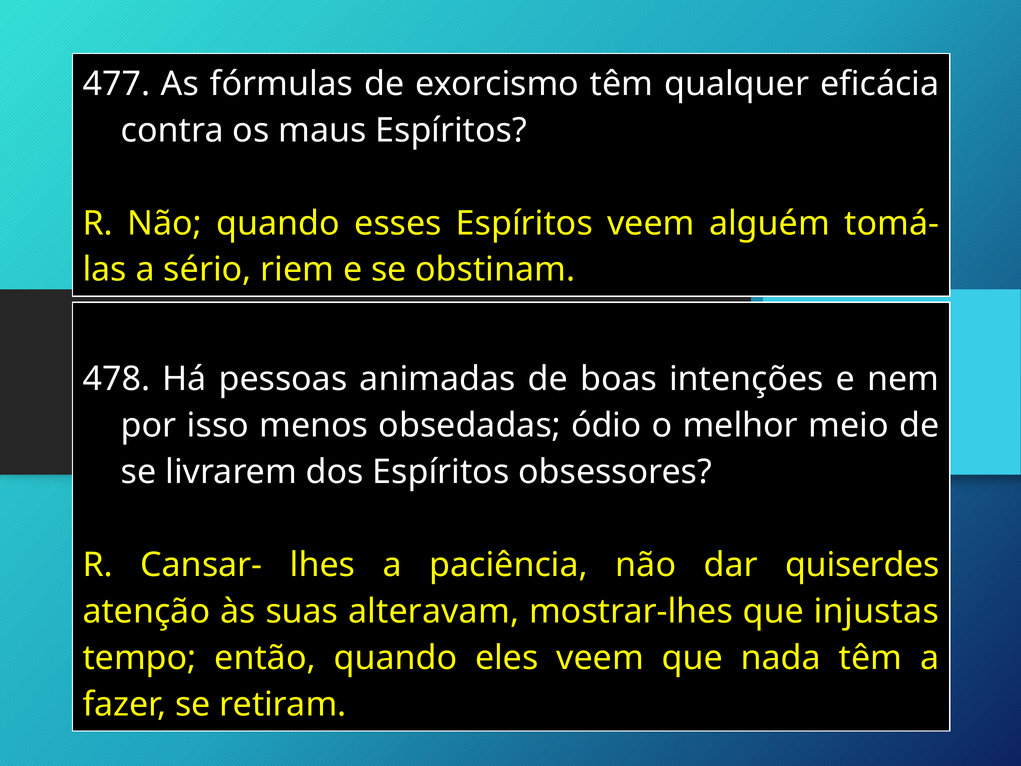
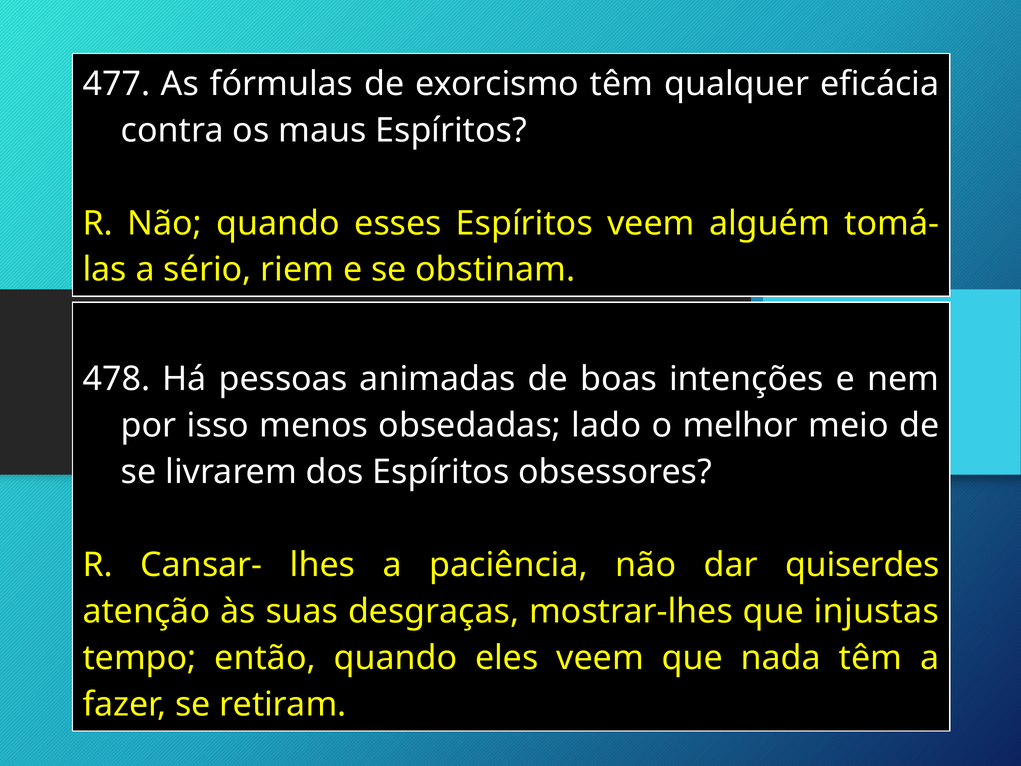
ódio: ódio -> lado (606, 425)
alteravam: alteravam -> desgraças (434, 611)
